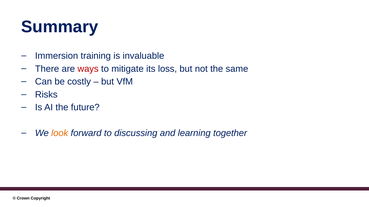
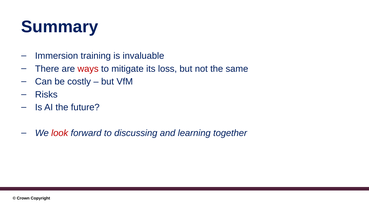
look colour: orange -> red (60, 133)
